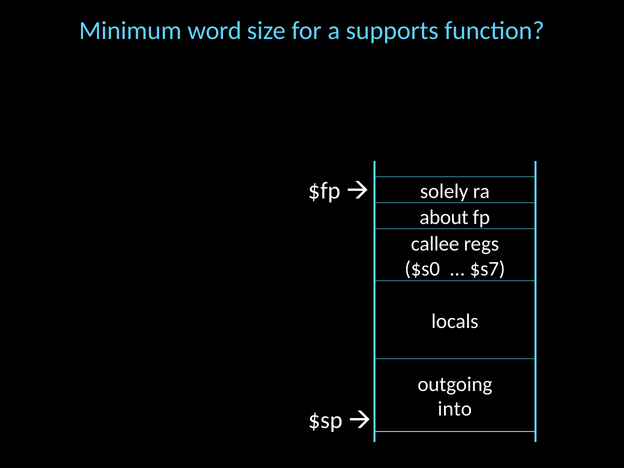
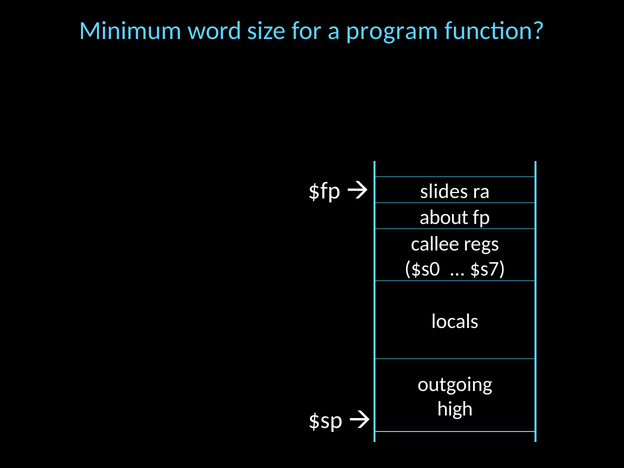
supports: supports -> program (392, 31)
solely: solely -> slides (444, 191)
into: into -> high (455, 409)
